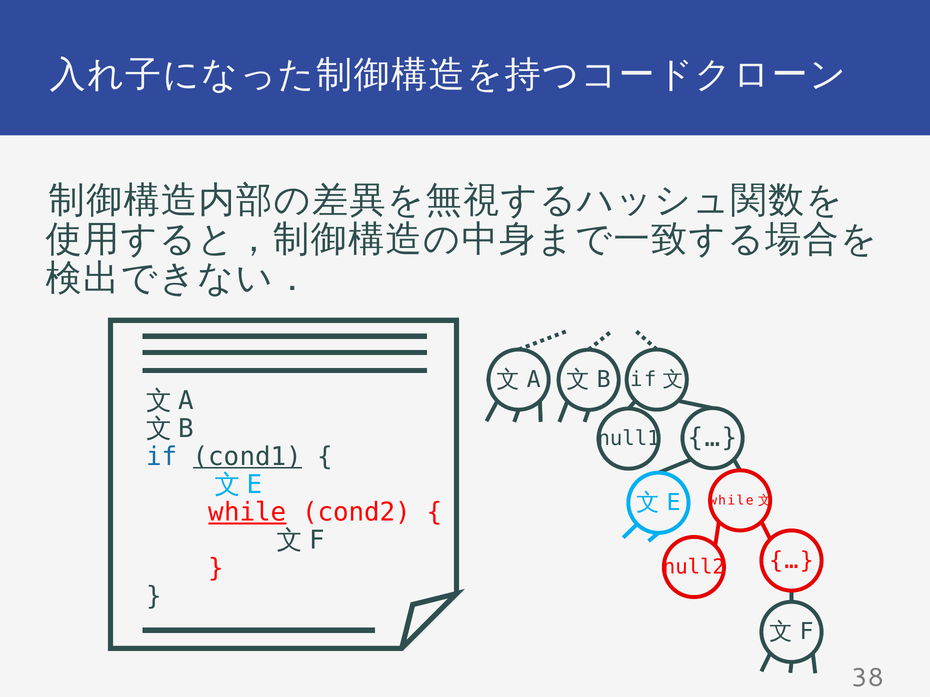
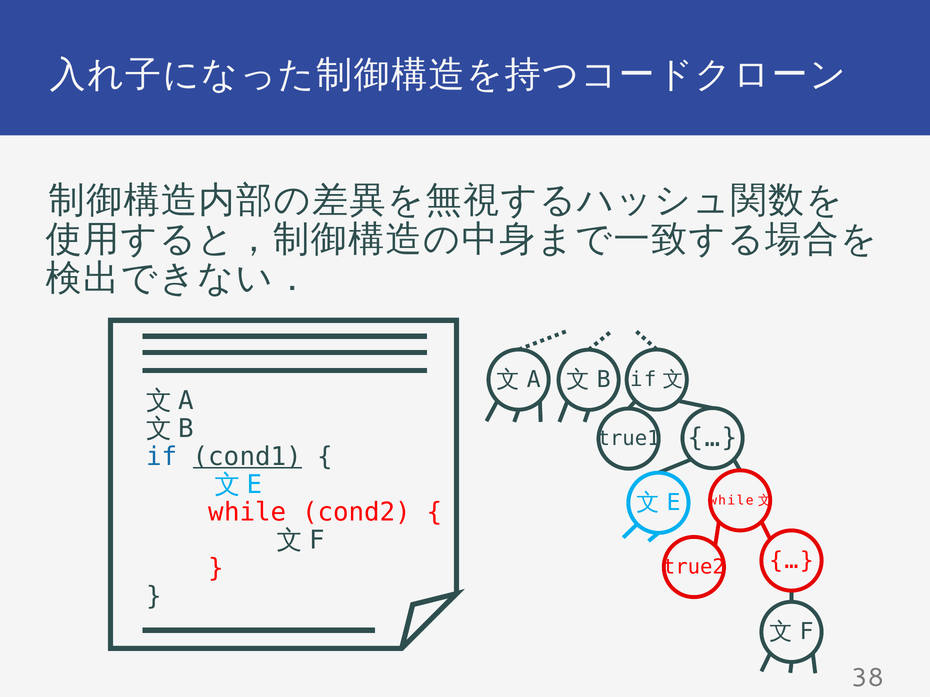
null1: null1 -> true1 (629, 439)
while underline: present -> none (247, 513)
null2: null2 -> true2 (694, 567)
